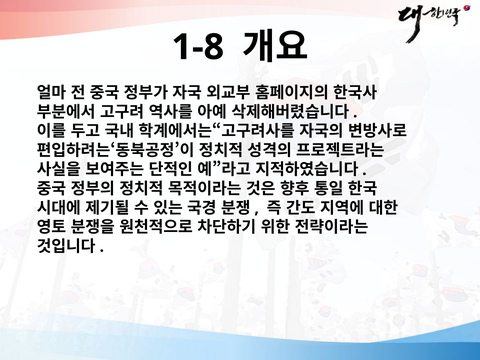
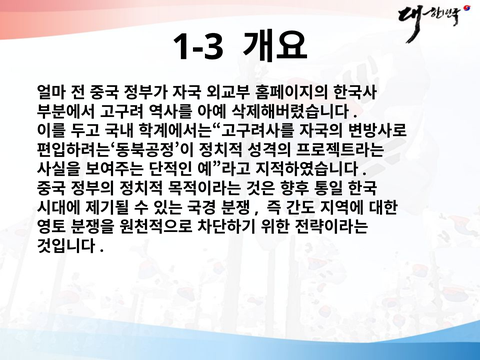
1-8: 1-8 -> 1-3 (198, 47)
